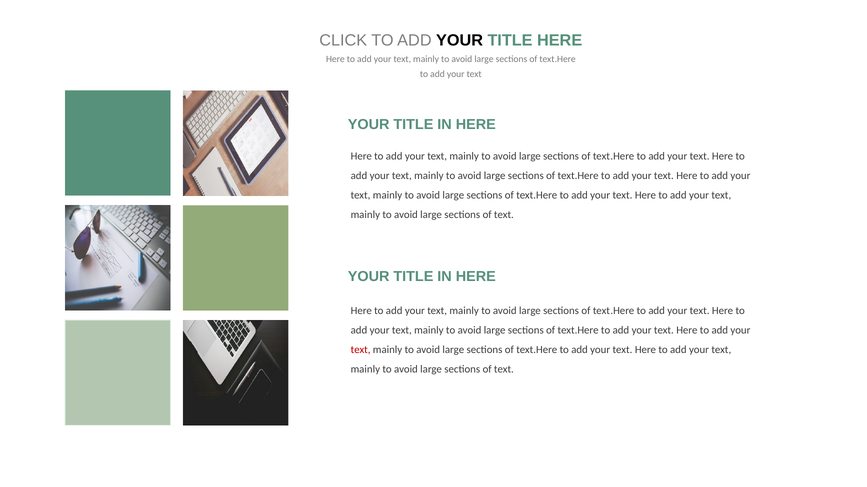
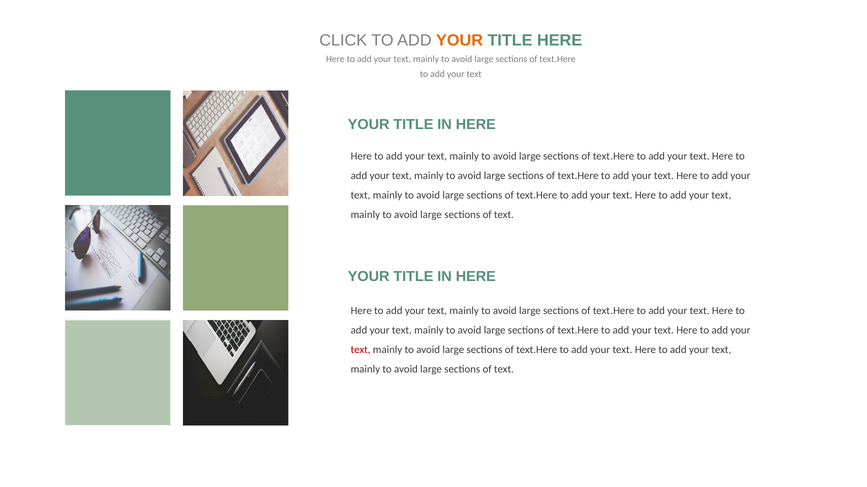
YOUR colour: black -> orange (460, 41)
